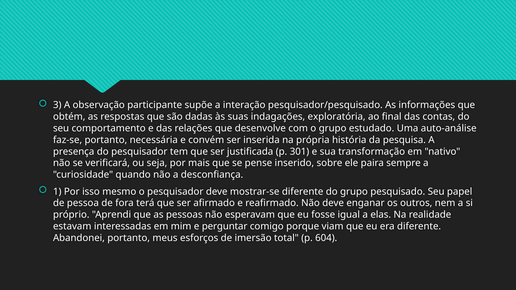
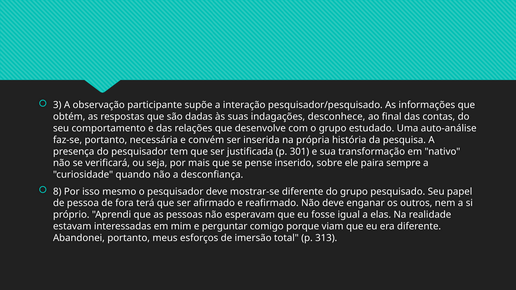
exploratória: exploratória -> desconhece (337, 117)
1: 1 -> 8 (57, 192)
604: 604 -> 313 (326, 238)
